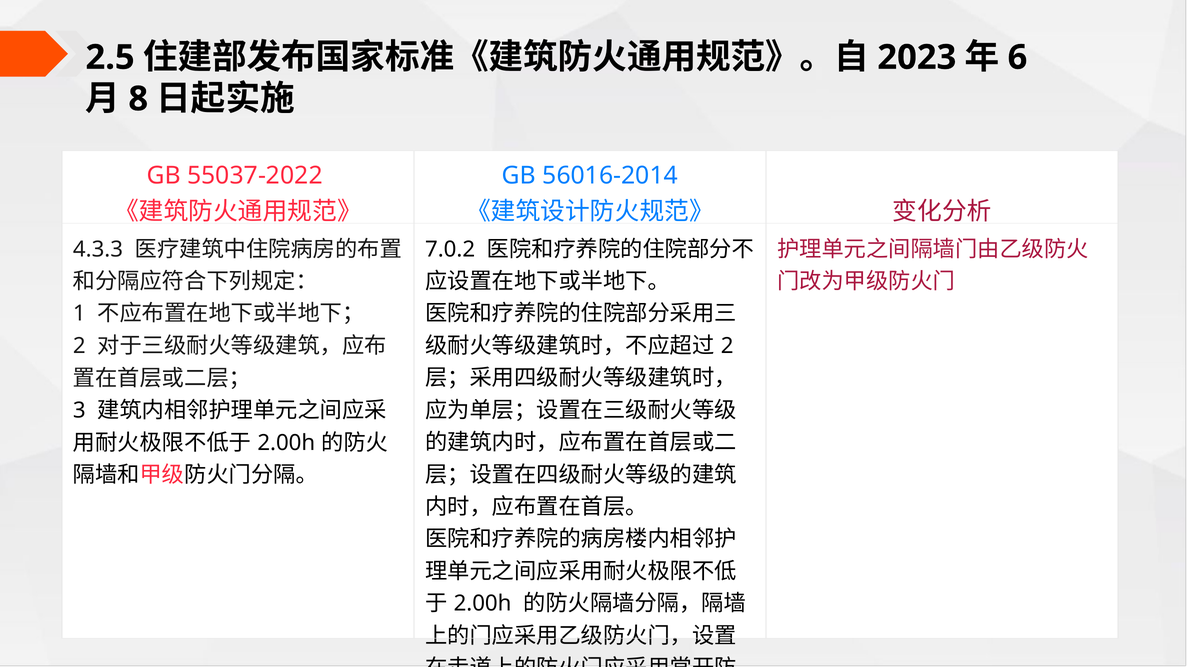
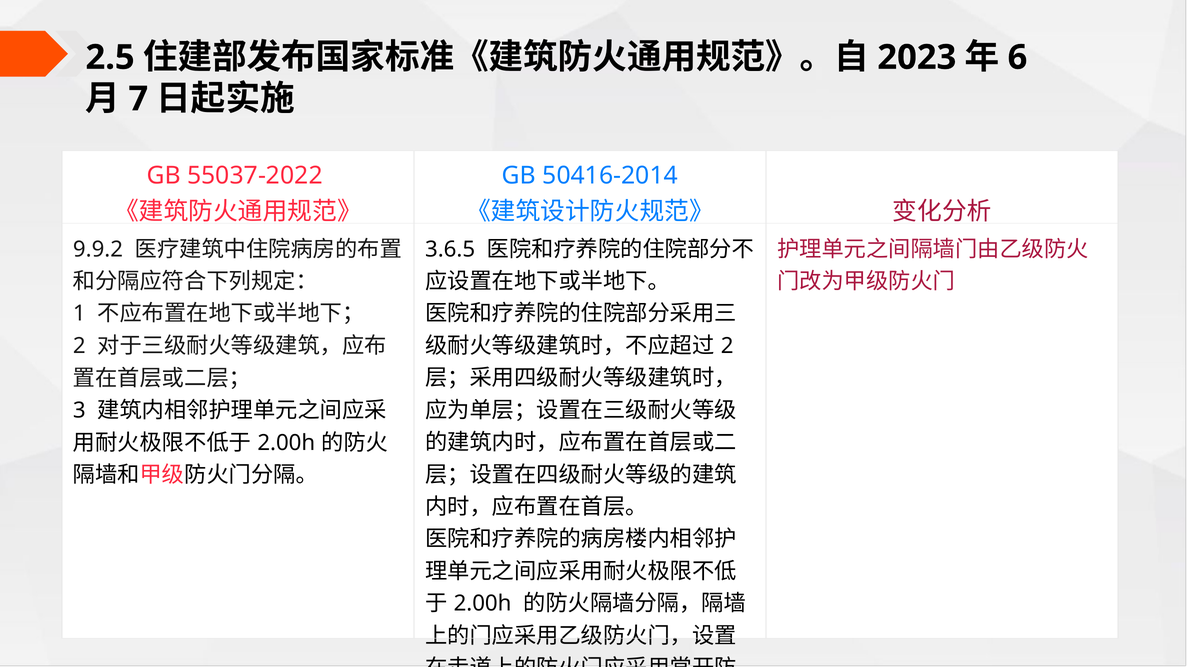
8: 8 -> 7 (138, 99)
56016-2014: 56016-2014 -> 50416-2014 (610, 176)
4.3.3: 4.3.3 -> 9.9.2 (98, 249)
7.0.2: 7.0.2 -> 3.6.5 (450, 249)
